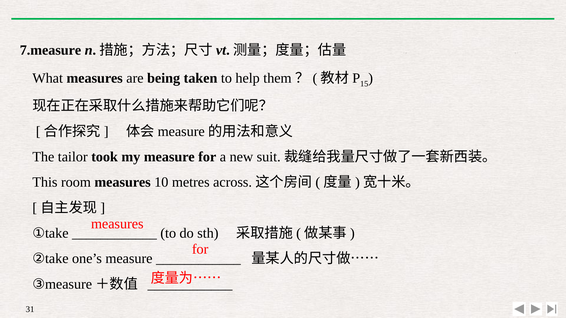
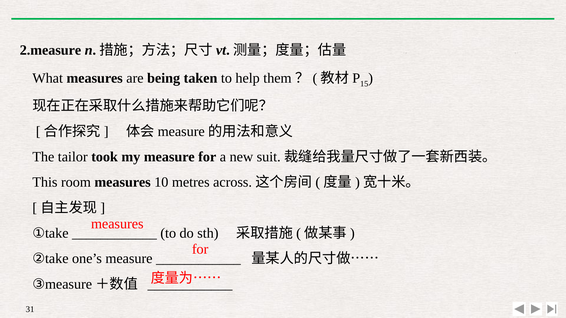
7.measure: 7.measure -> 2.measure (50, 50)
